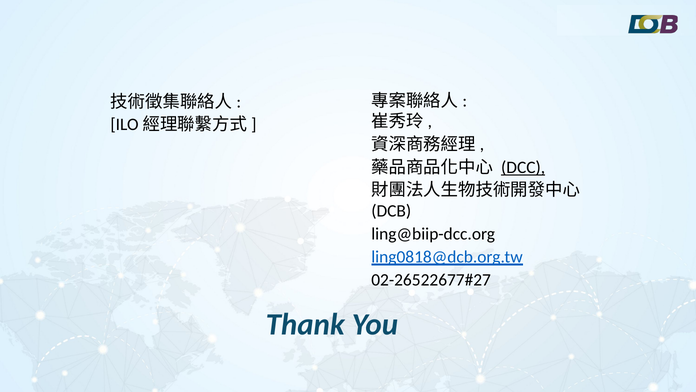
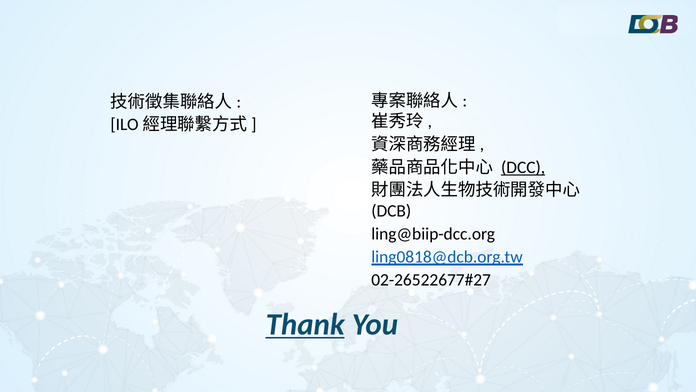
Thank underline: none -> present (305, 324)
